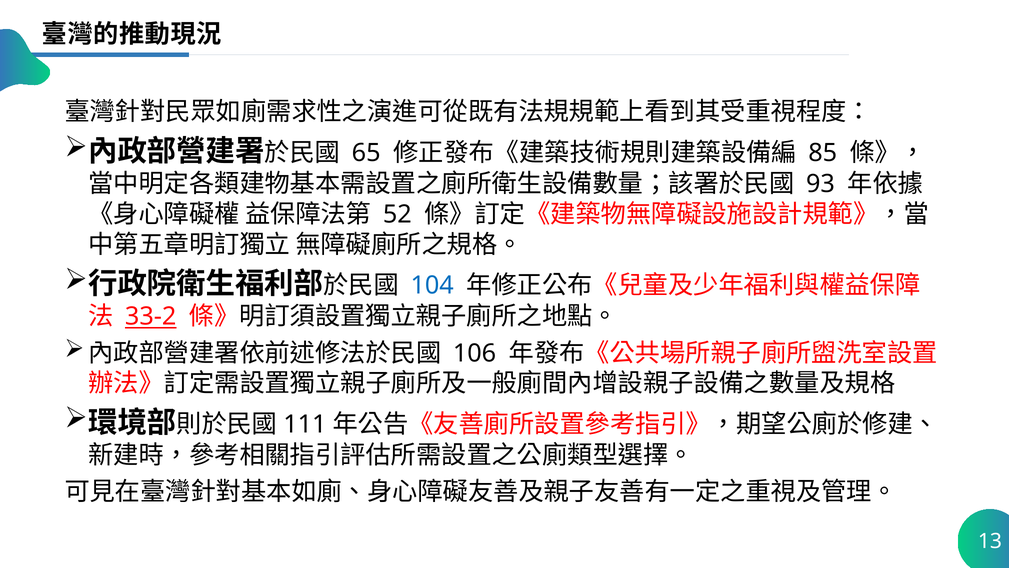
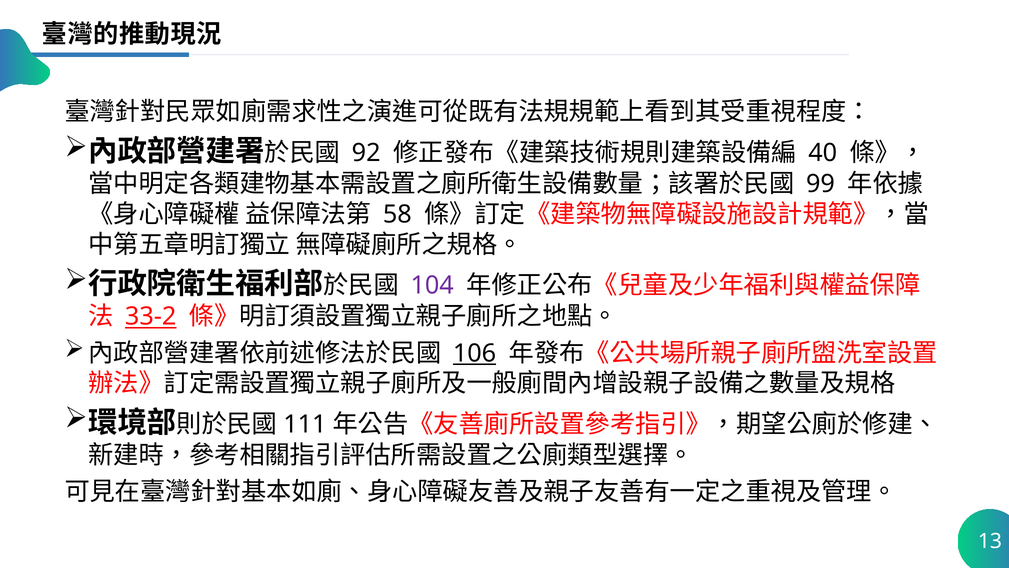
65: 65 -> 92 (366, 153)
85: 85 -> 40 (823, 153)
93: 93 -> 99 (820, 184)
52: 52 -> 58 (397, 214)
104 colour: blue -> purple (432, 285)
106 underline: none -> present (475, 353)
